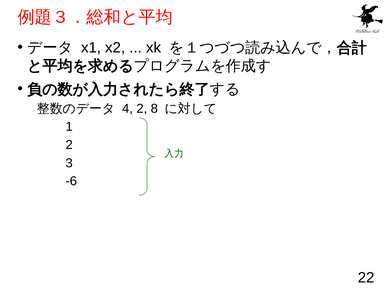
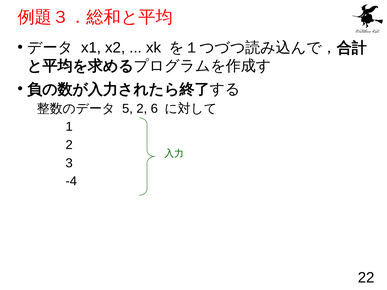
4: 4 -> 5 (127, 109)
8: 8 -> 6 (154, 109)
-6: -6 -> -4 (71, 181)
